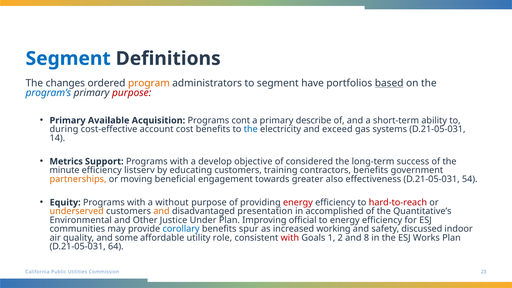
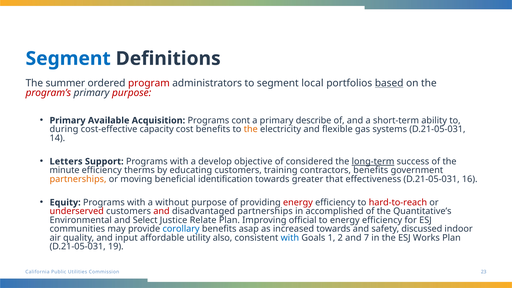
changes: changes -> summer (65, 83)
program colour: orange -> red (149, 83)
have: have -> local (312, 83)
program’s colour: blue -> red (48, 93)
account: account -> capacity (157, 129)
the colour: blue -> orange (251, 129)
exceed: exceed -> flexible (337, 129)
Metrics: Metrics -> Letters (66, 161)
long-term underline: none -> present (373, 161)
listserv: listserv -> therms (139, 170)
engagement: engagement -> identification (226, 179)
also: also -> that (334, 179)
54: 54 -> 16 (470, 179)
underserved colour: orange -> red (77, 211)
and colour: orange -> red (161, 211)
disadvantaged presentation: presentation -> partnerships (265, 211)
Other: Other -> Select (145, 220)
Under: Under -> Relate (203, 220)
spur: spur -> asap (249, 229)
increased working: working -> towards (333, 229)
some: some -> input (126, 238)
role: role -> also (223, 238)
with colour: red -> blue (290, 238)
8: 8 -> 7 (366, 238)
64: 64 -> 19 (116, 247)
